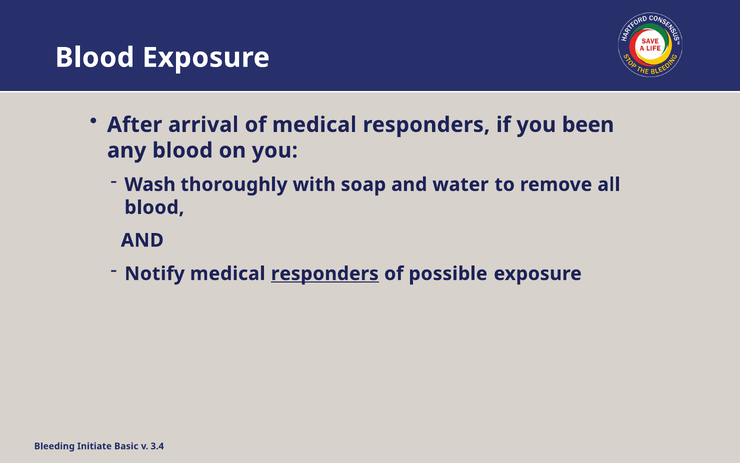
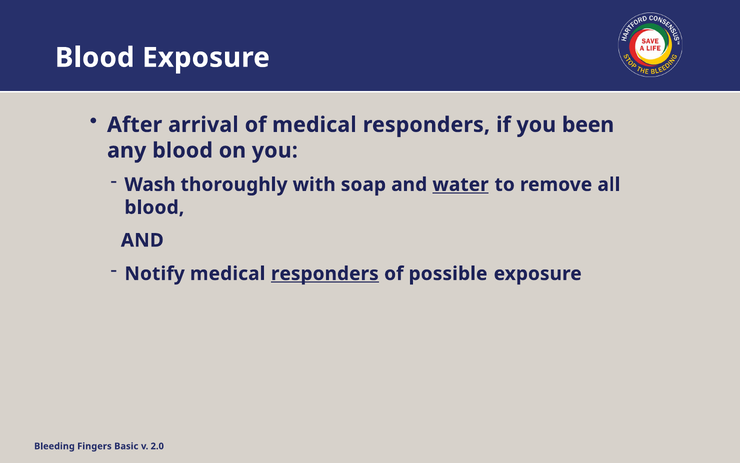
water underline: none -> present (461, 184)
Initiate: Initiate -> Fingers (94, 446)
3.4: 3.4 -> 2.0 (157, 446)
